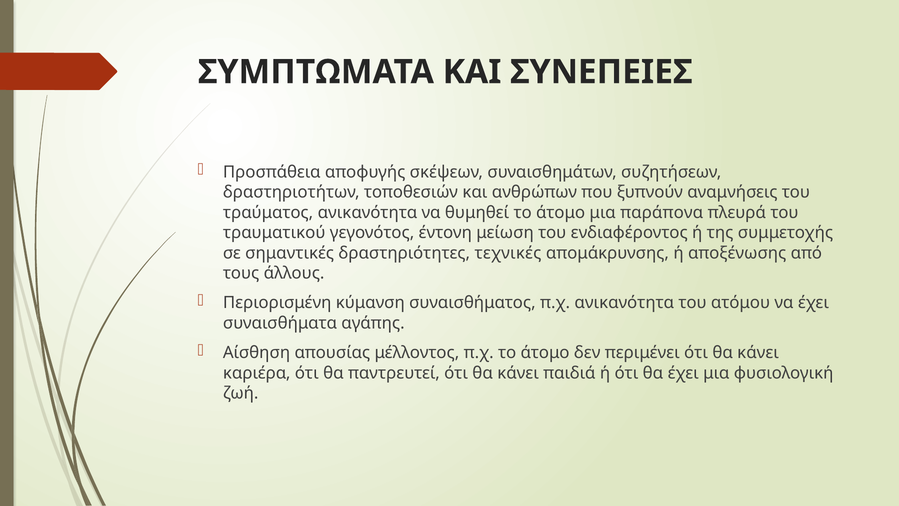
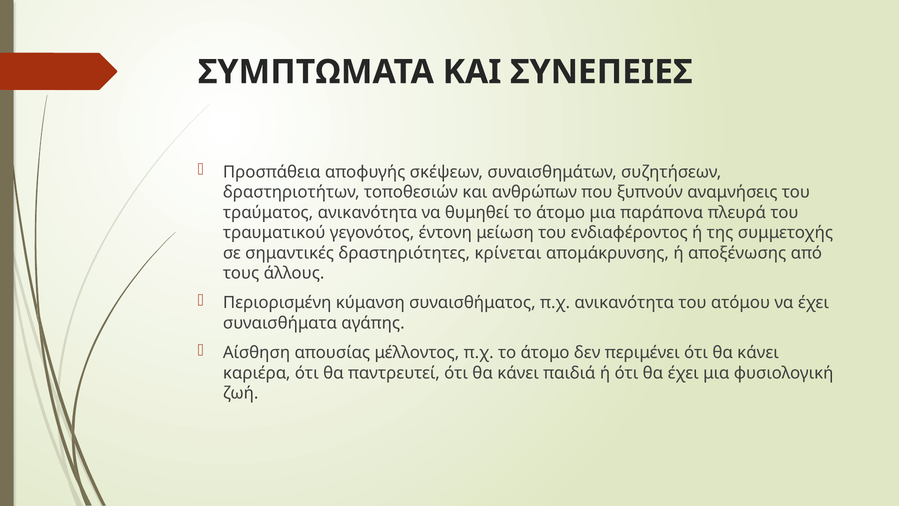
τεχνικές: τεχνικές -> κρίνεται (508, 253)
